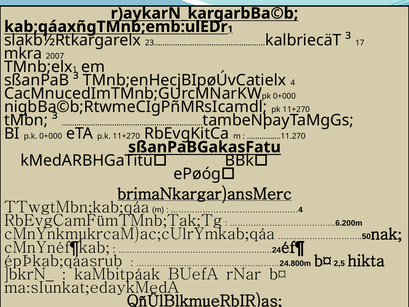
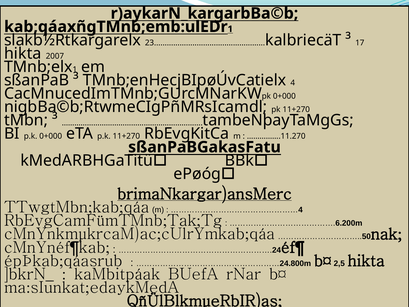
mkra: mkra -> hikta (23, 53)
